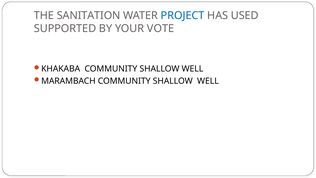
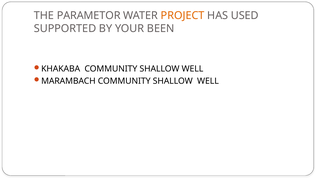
SANITATION: SANITATION -> PARAMETOR (89, 16)
PROJECT colour: blue -> orange (183, 16)
VOTE: VOTE -> BEEN (161, 29)
